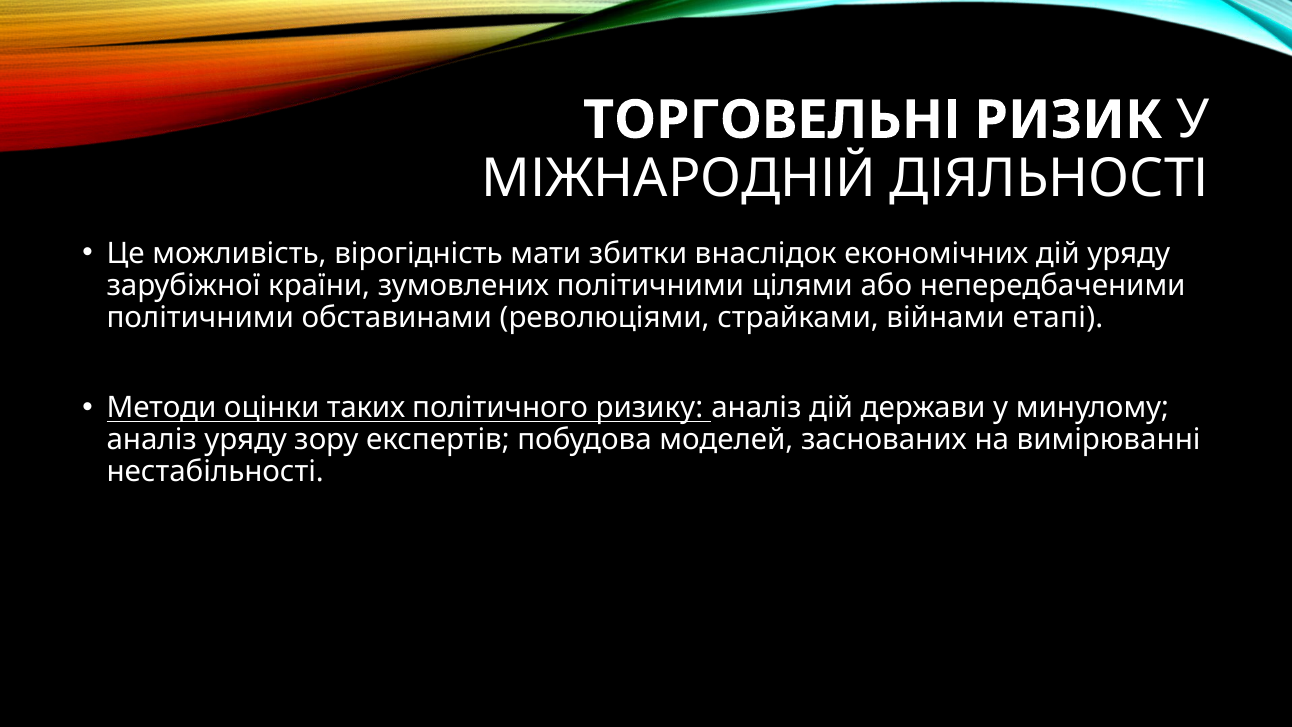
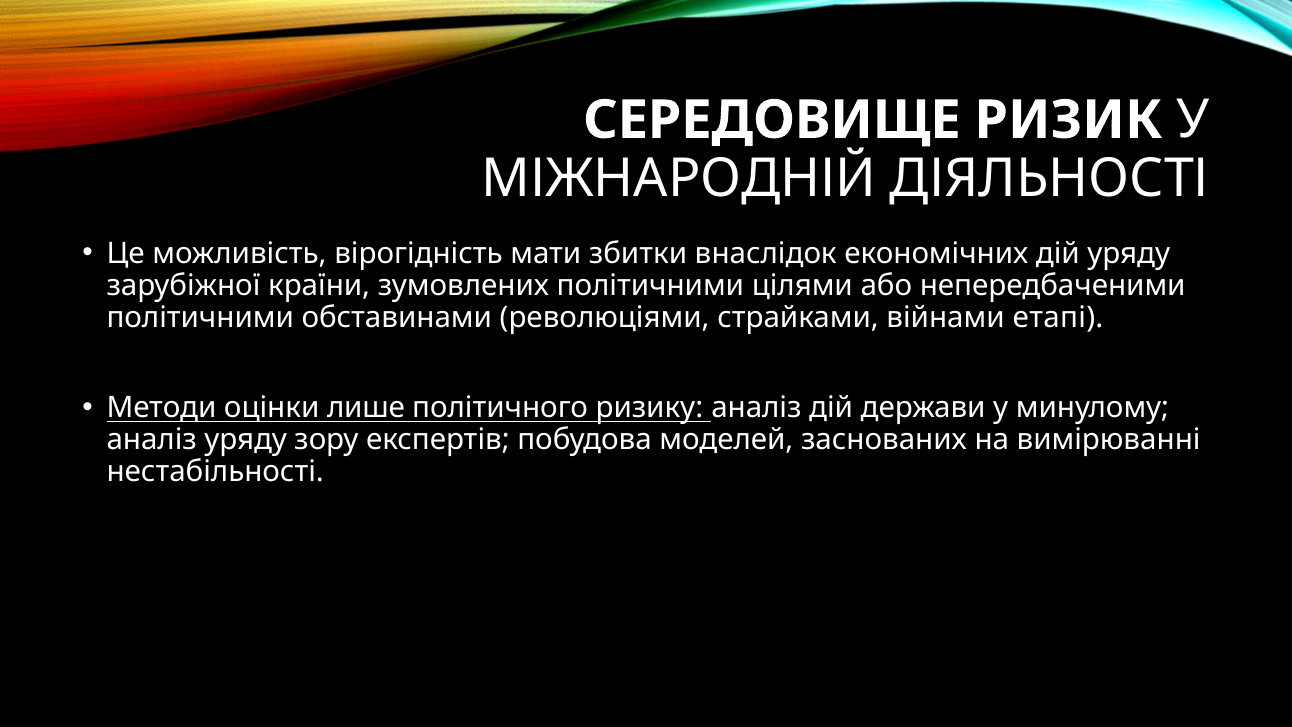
ТОРГОВЕЛЬНІ: ТОРГОВЕЛЬНІ -> СЕРЕДОВИЩЕ (772, 120)
таких: таких -> лише (366, 408)
